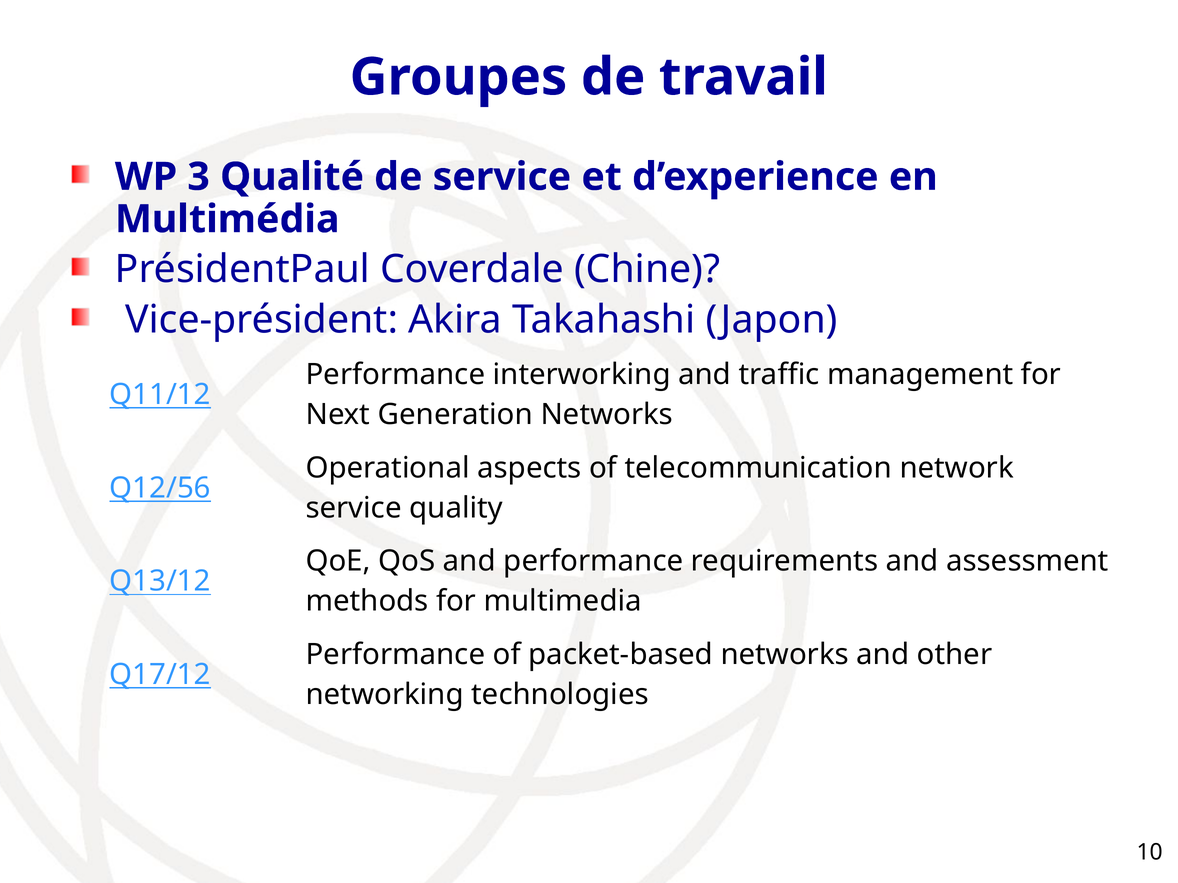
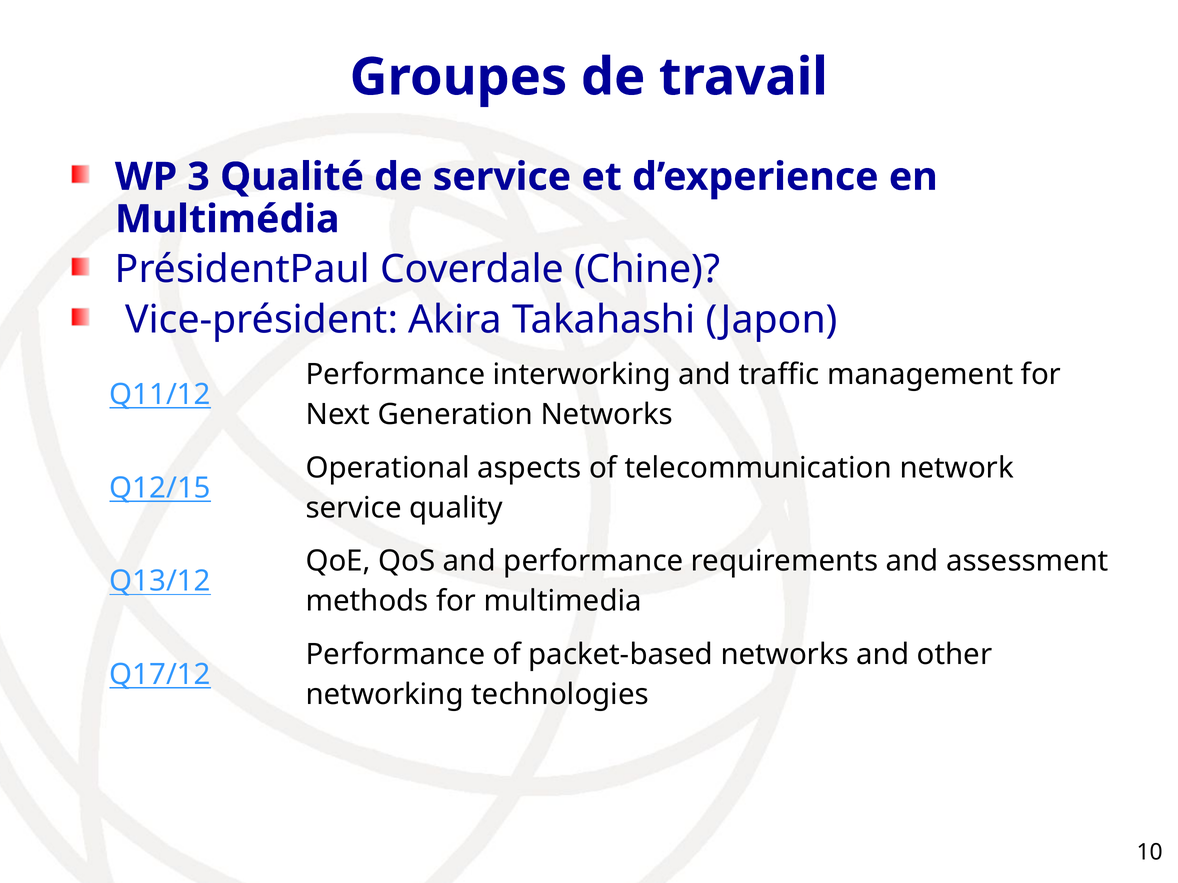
Q12/56: Q12/56 -> Q12/15 (160, 488)
